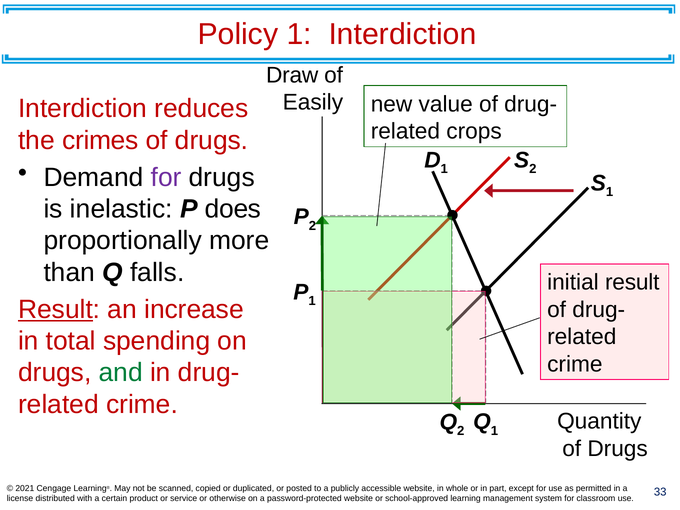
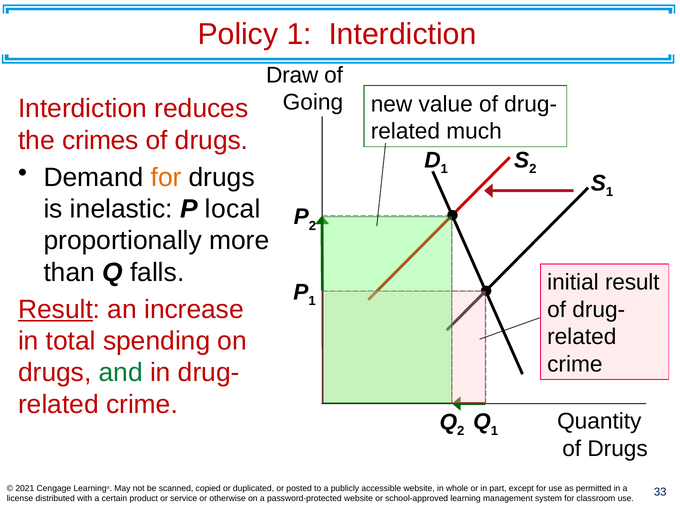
Easily: Easily -> Going (313, 102)
crops: crops -> much (474, 131)
for colour: purple -> orange (166, 177)
does: does -> local (233, 209)
